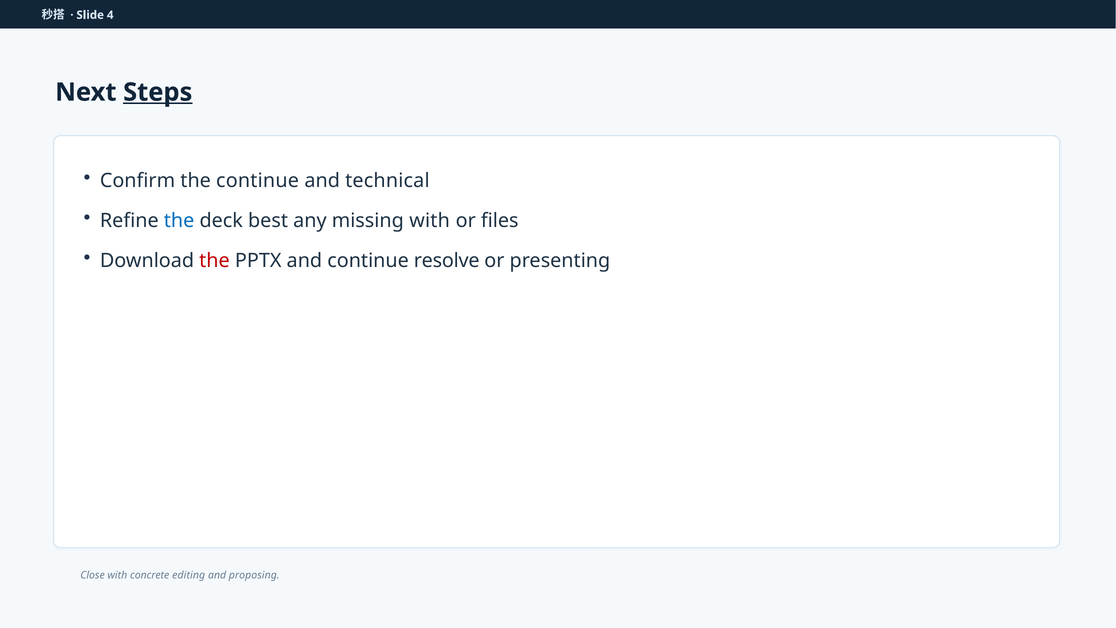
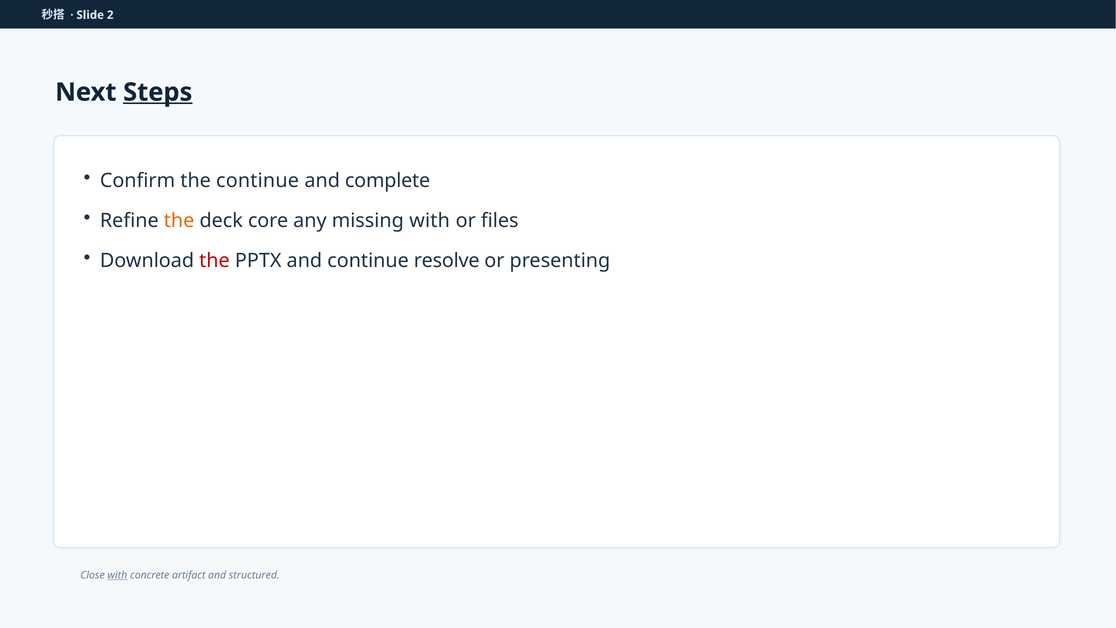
4: 4 -> 2 (110, 15)
technical: technical -> complete (388, 181)
the colour: blue -> orange (179, 221)
best: best -> core (268, 221)
with underline: none -> present (117, 575)
editing: editing -> artifact (189, 575)
proposing: proposing -> structured (254, 575)
